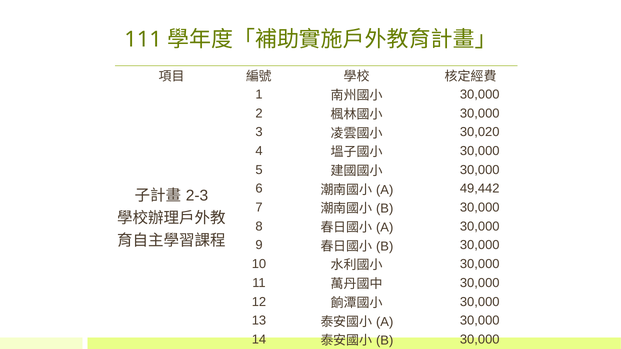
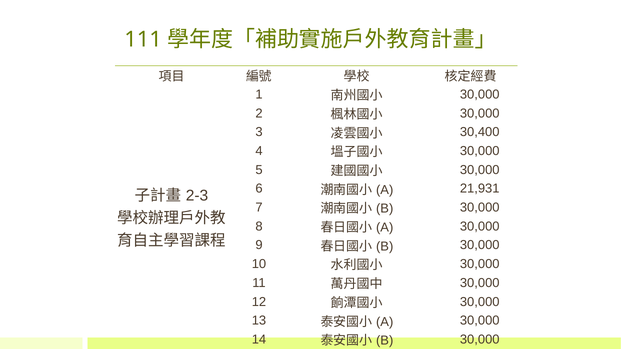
30,020: 30,020 -> 30,400 (480, 132)
49,442: 49,442 -> 21,931 (480, 189)
